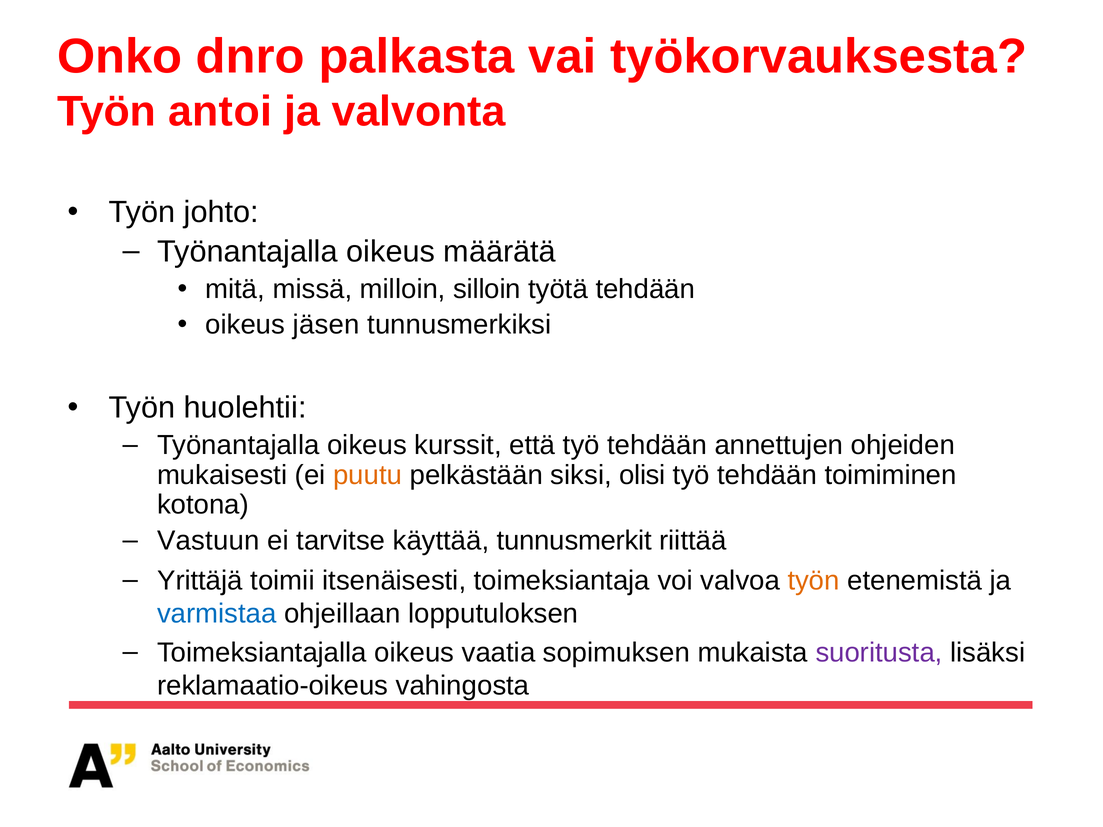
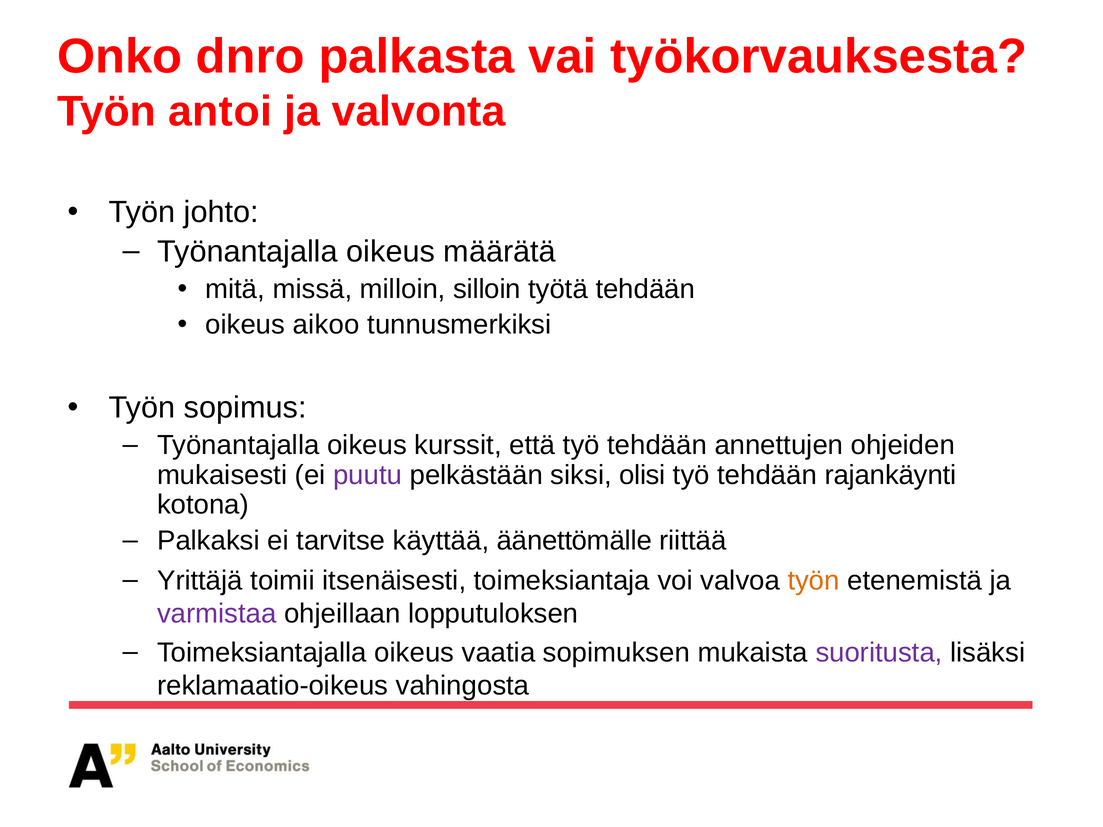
jäsen: jäsen -> aikoo (326, 325)
huolehtii: huolehtii -> sopimus (245, 408)
puutu colour: orange -> purple (368, 475)
toimiminen: toimiminen -> rajankäynti (890, 475)
Vastuun: Vastuun -> Palkaksi (208, 541)
tunnusmerkit: tunnusmerkit -> äänettömälle (574, 541)
varmistaa colour: blue -> purple (217, 614)
